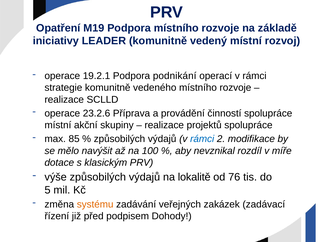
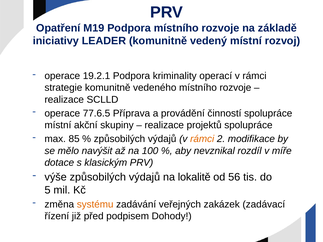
podnikání: podnikání -> kriminality (175, 76)
23.2.6: 23.2.6 -> 77.6.5 (97, 113)
rámci colour: blue -> orange (202, 139)
76: 76 -> 56 (234, 177)
